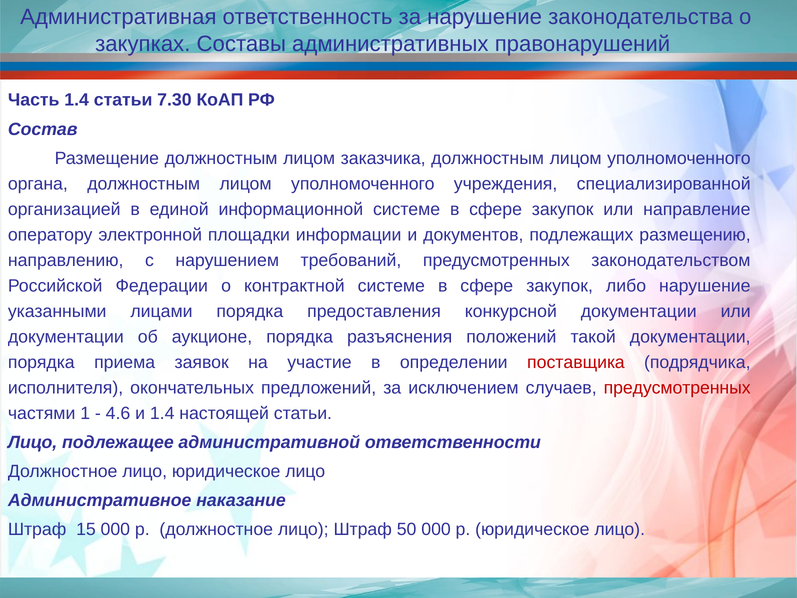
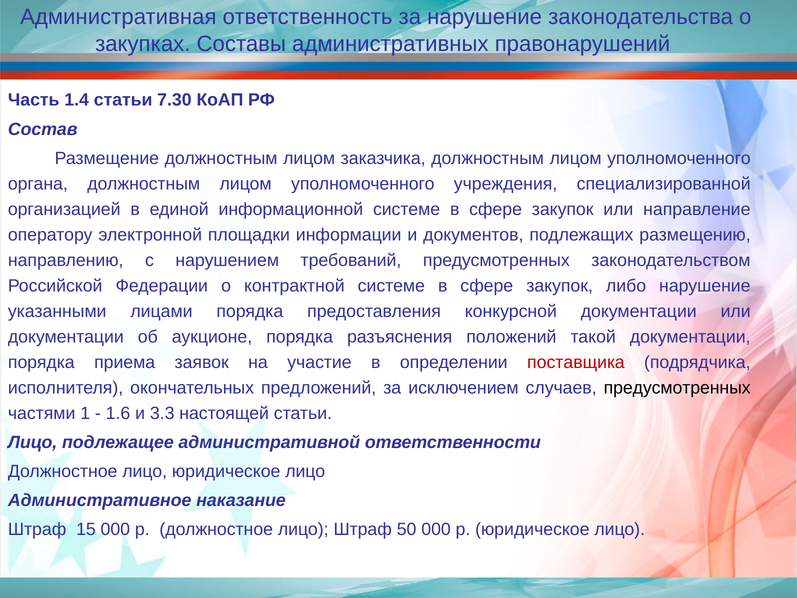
предусмотренных colour: red -> black (677, 388)
4.6: 4.6 -> 1.6 (118, 413)
и 1.4: 1.4 -> 3.3 (162, 413)
